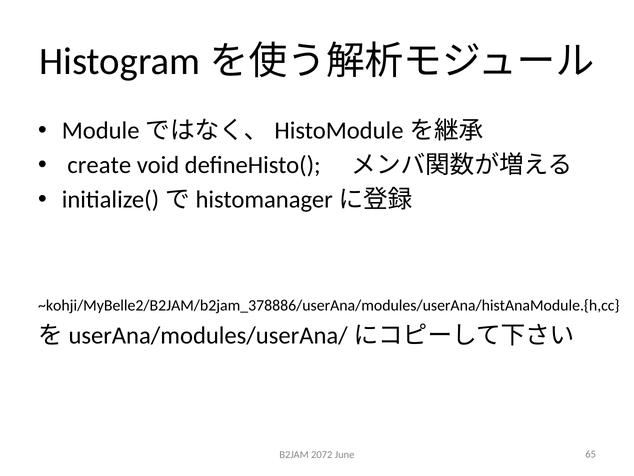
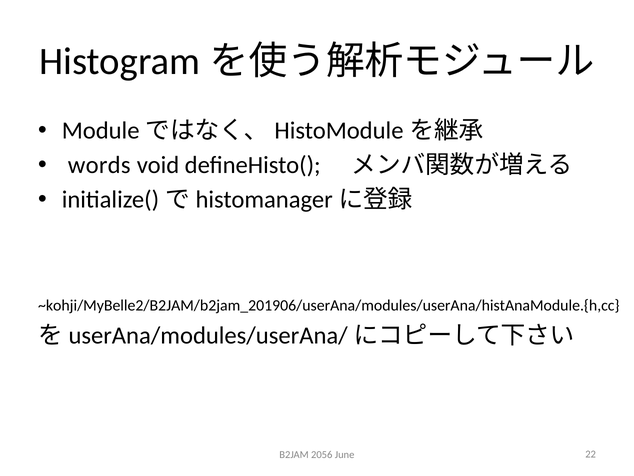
create: create -> words (99, 165)
~kohji/MyBelle2/B2JAM/b2jam_378886/userAna/modules/userAna/histAnaModule.{h,cc: ~kohji/MyBelle2/B2JAM/b2jam_378886/userAna/modules/userAna/histAnaModule.{h,cc -> ~kohji/MyBelle2/B2JAM/b2jam_201906/userAna/modules/userAna/histAnaModule.{h,cc (329, 305)
2072: 2072 -> 2056 (322, 454)
65: 65 -> 22 (591, 454)
